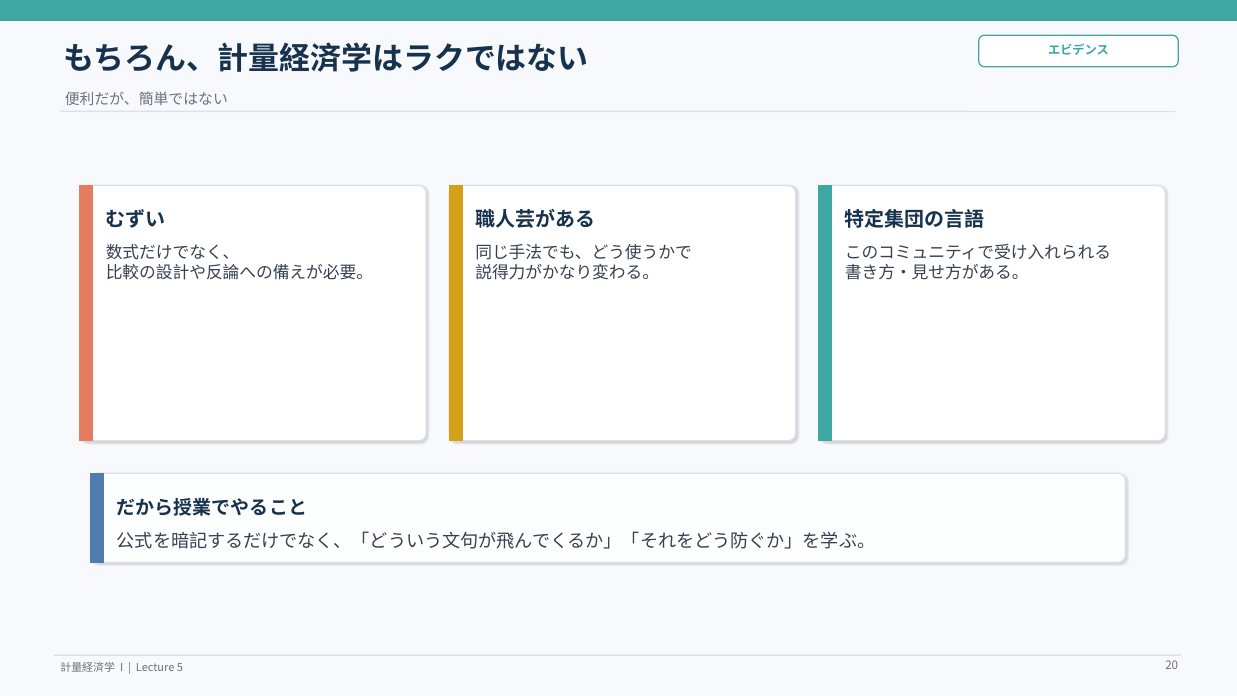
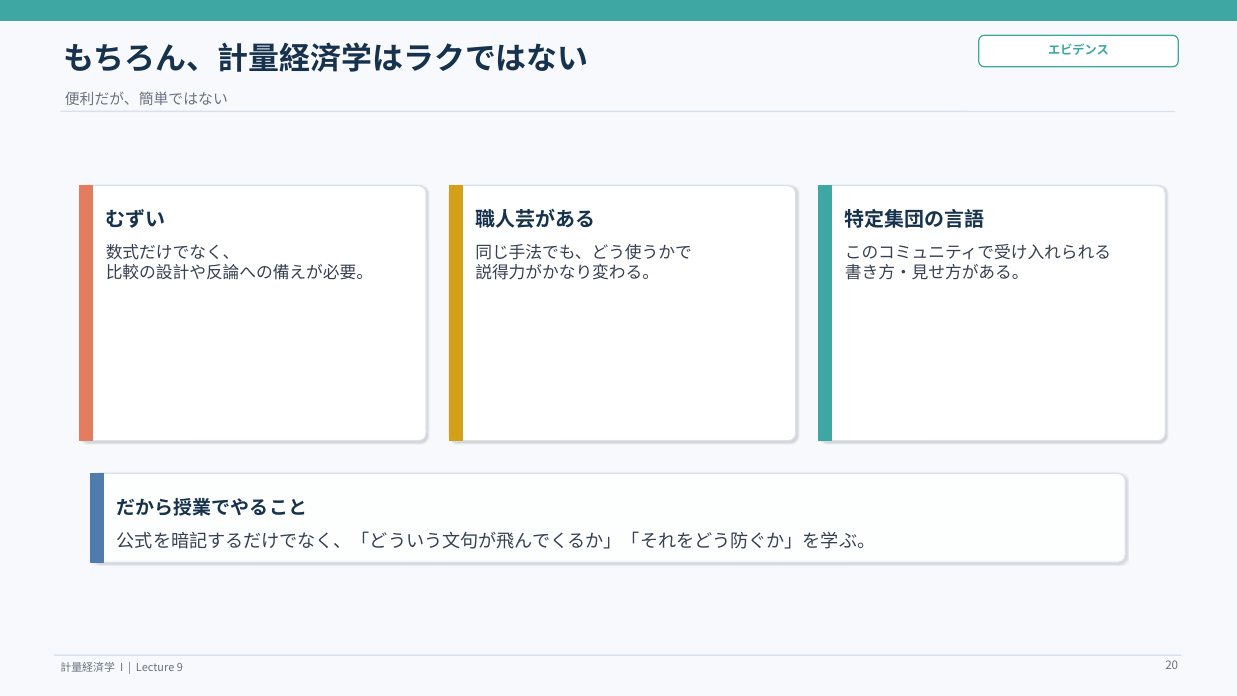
5: 5 -> 9 (180, 668)
